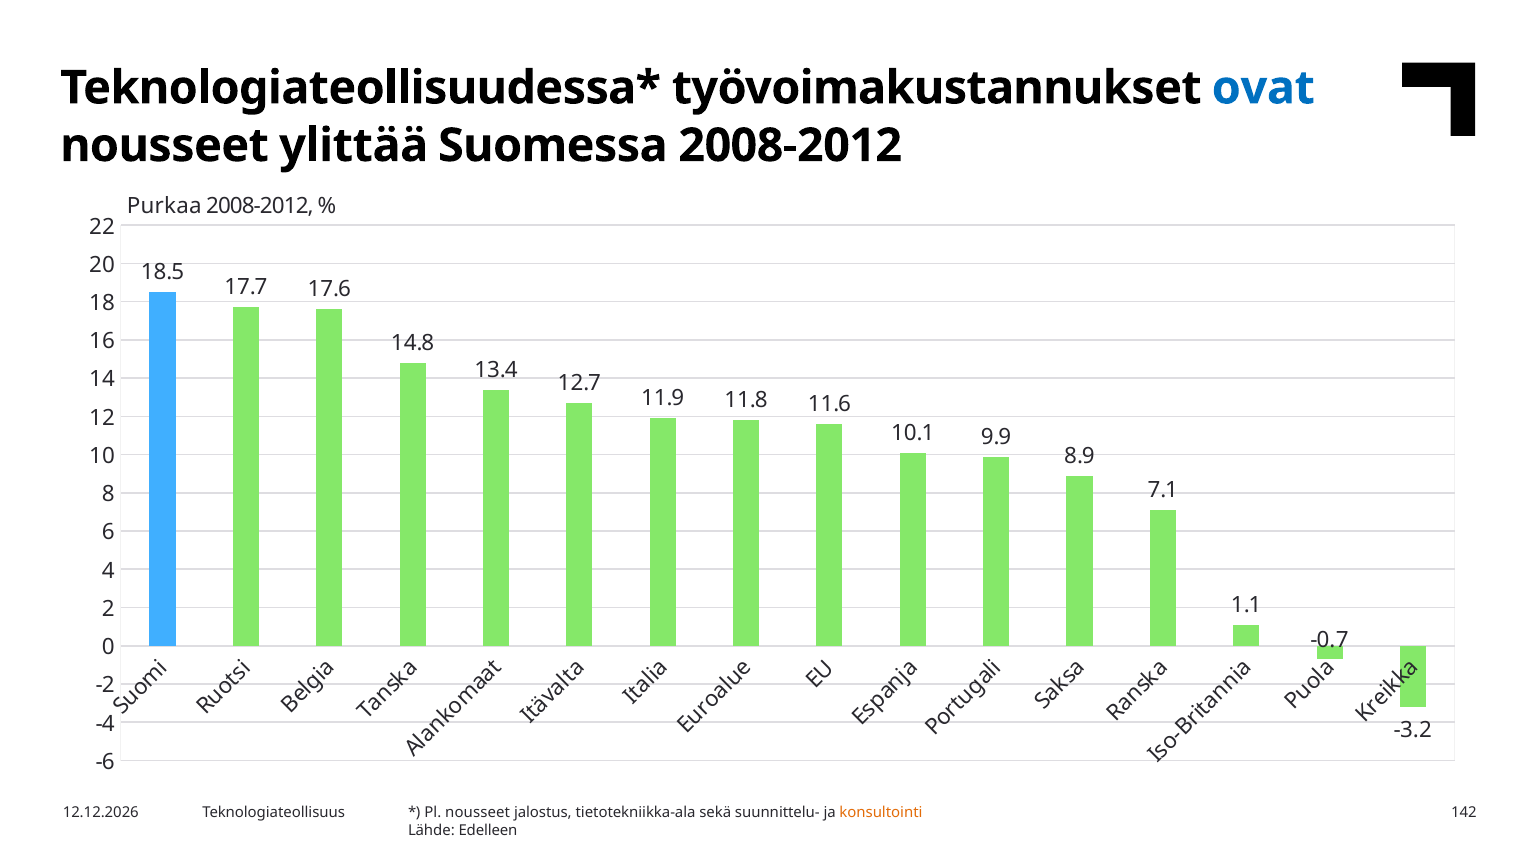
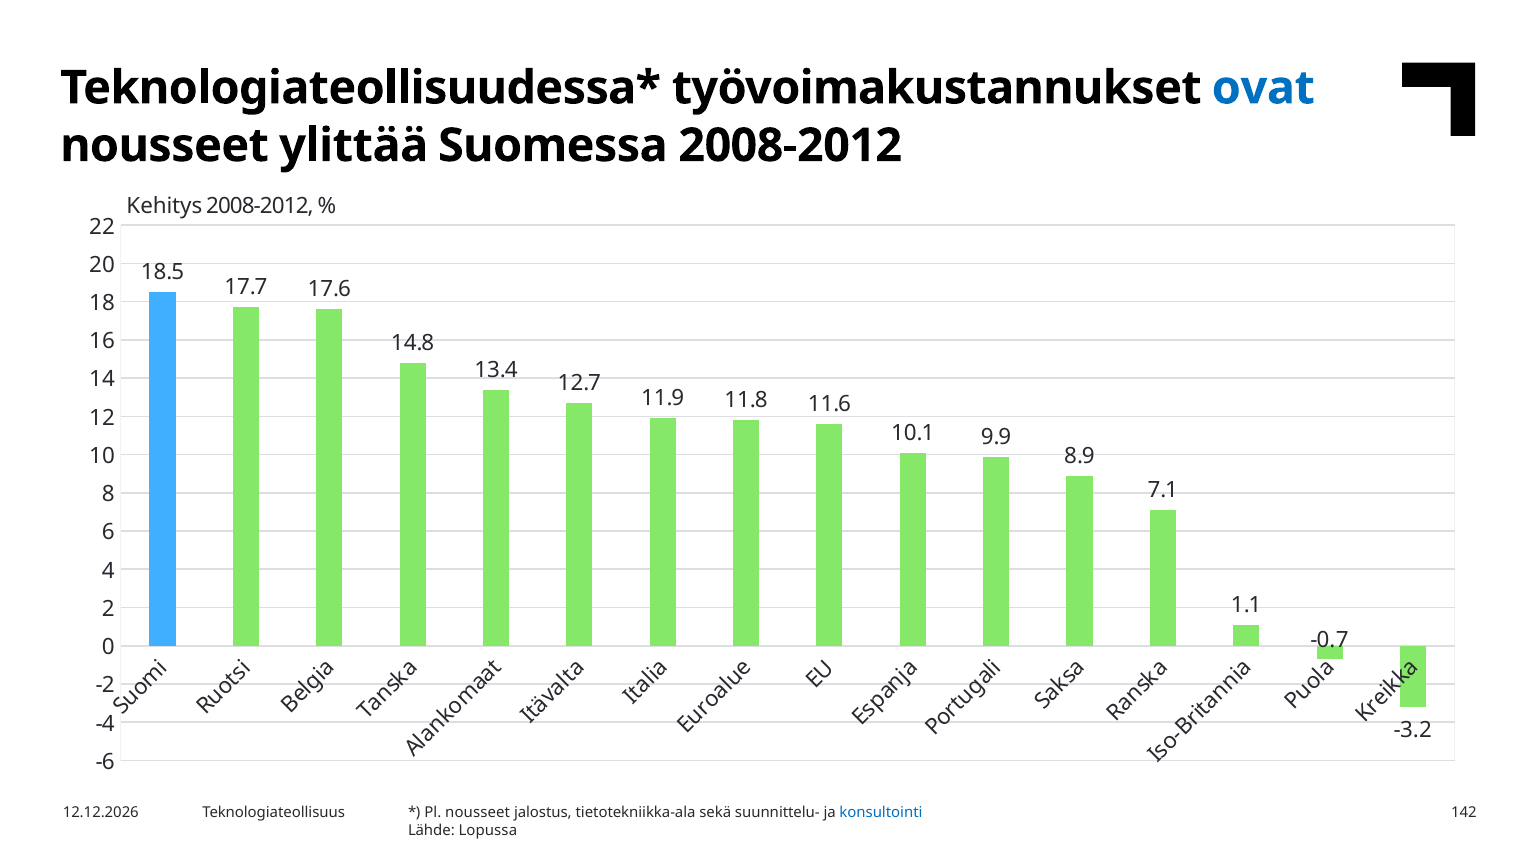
Purkaa: Purkaa -> Kehitys (164, 207)
konsultointi colour: orange -> blue (881, 813)
Edelleen: Edelleen -> Lopussa (488, 831)
